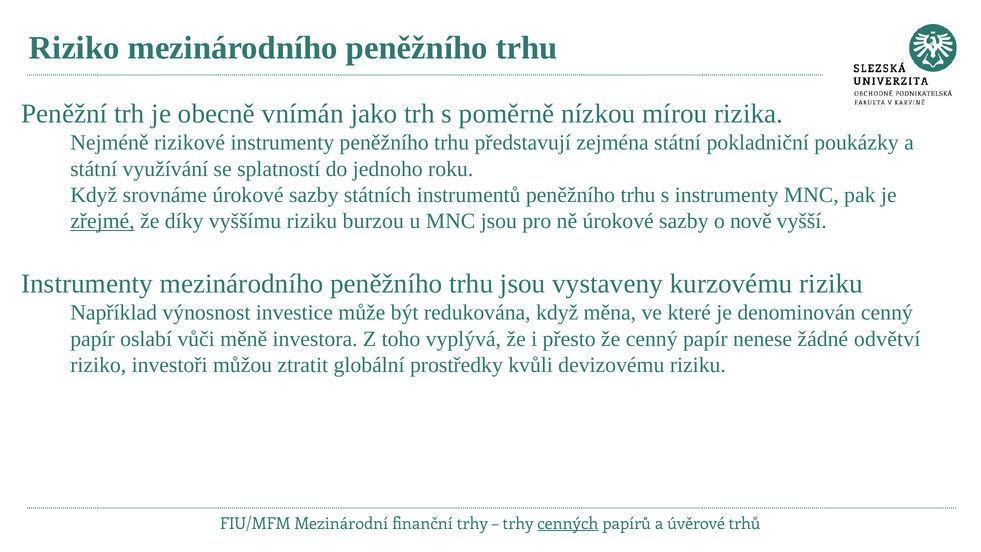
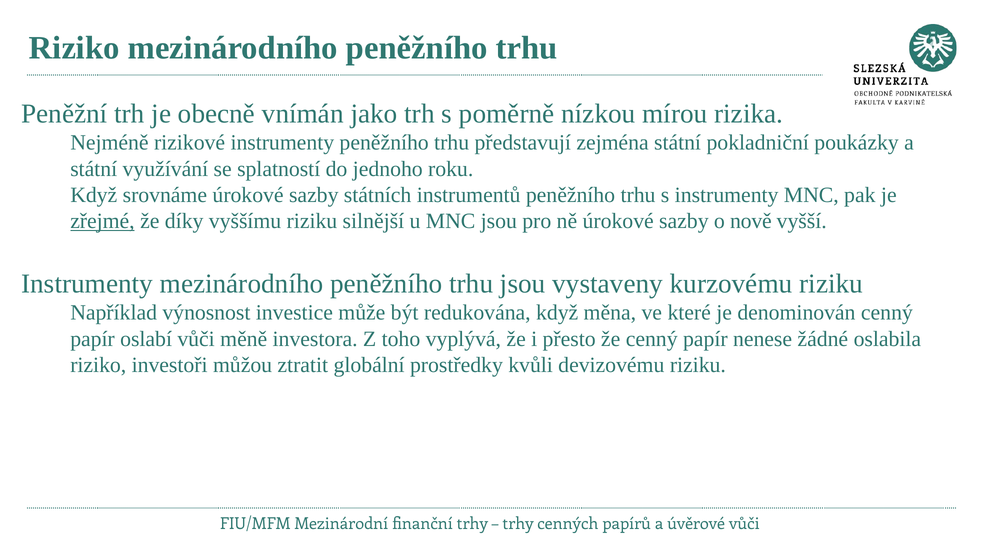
burzou: burzou -> silnější (373, 221)
odvětví: odvětví -> oslabila (887, 339)
cenných underline: present -> none (568, 523)
úvěrové trhů: trhů -> vůči (744, 523)
